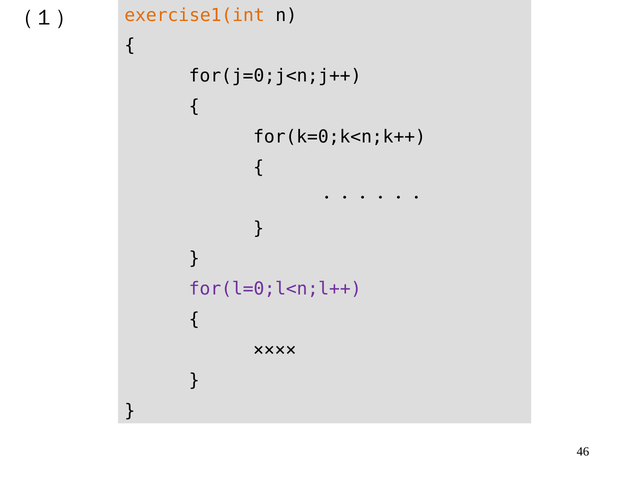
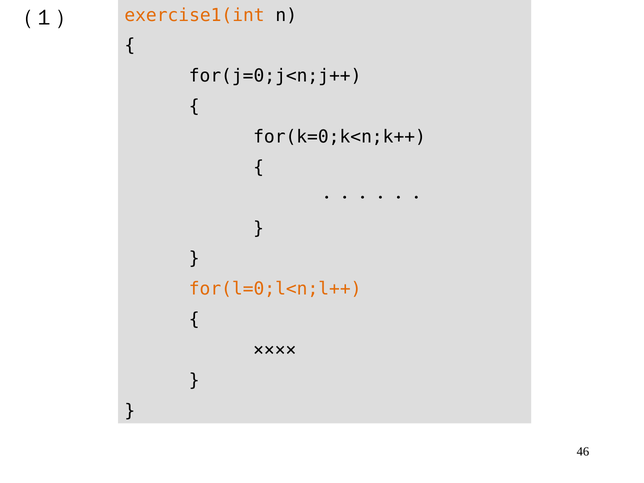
for(l=0;l<n;l++ colour: purple -> orange (275, 289)
